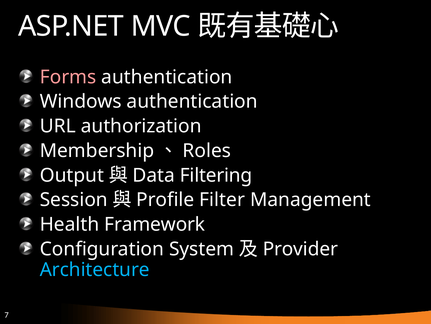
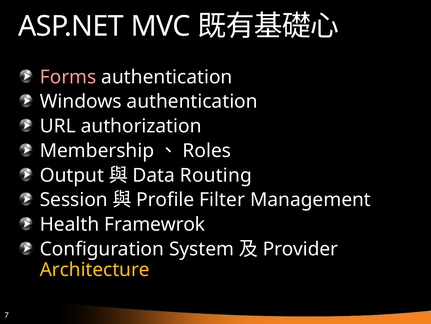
Filtering: Filtering -> Routing (216, 175)
Framework: Framework -> Framewrok (155, 224)
Architecture colour: light blue -> yellow (95, 269)
